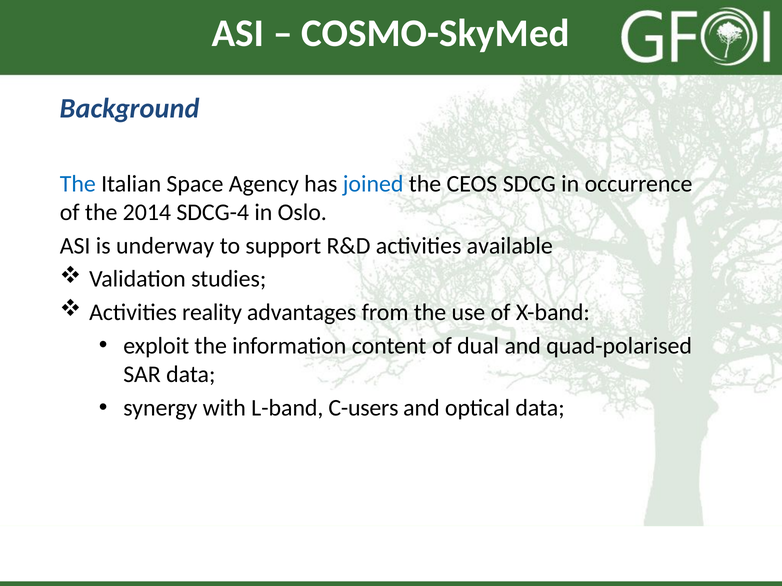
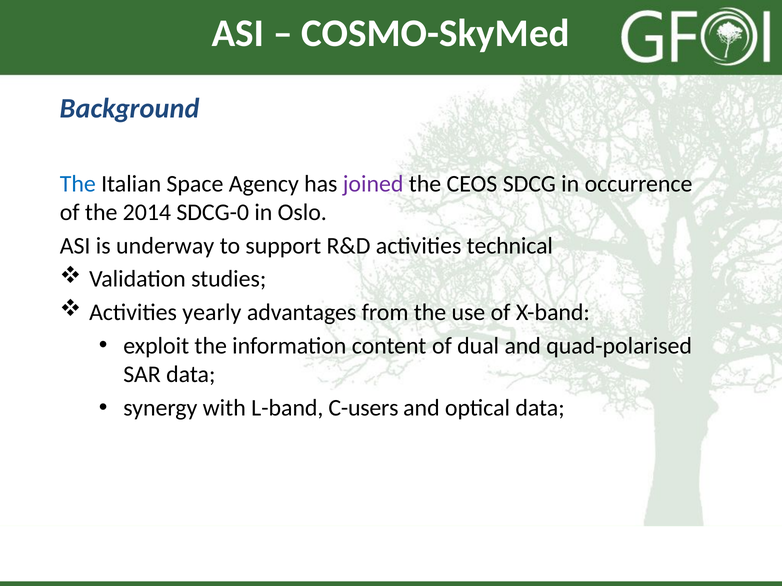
joined colour: blue -> purple (373, 184)
SDCG-4: SDCG-4 -> SDCG-0 (213, 212)
available: available -> technical (510, 246)
reality: reality -> yearly (212, 313)
